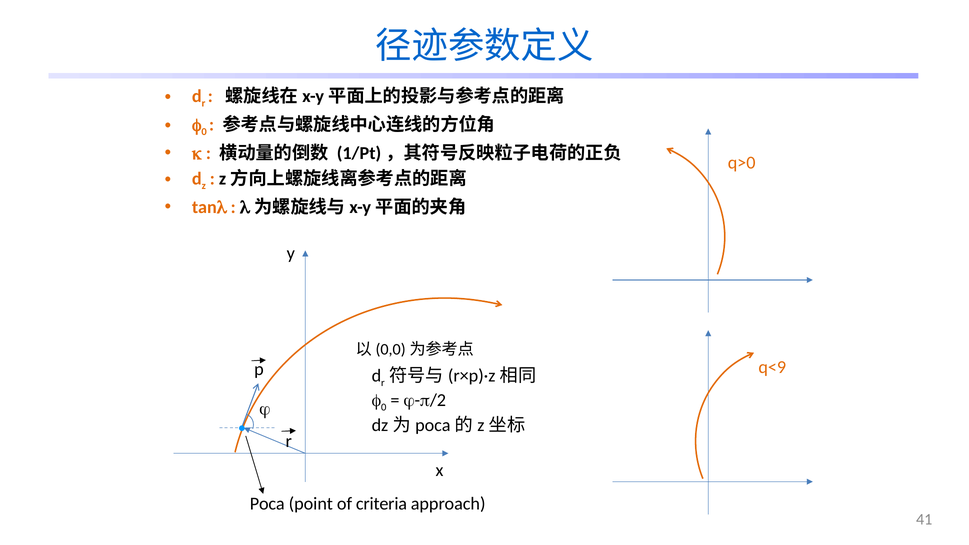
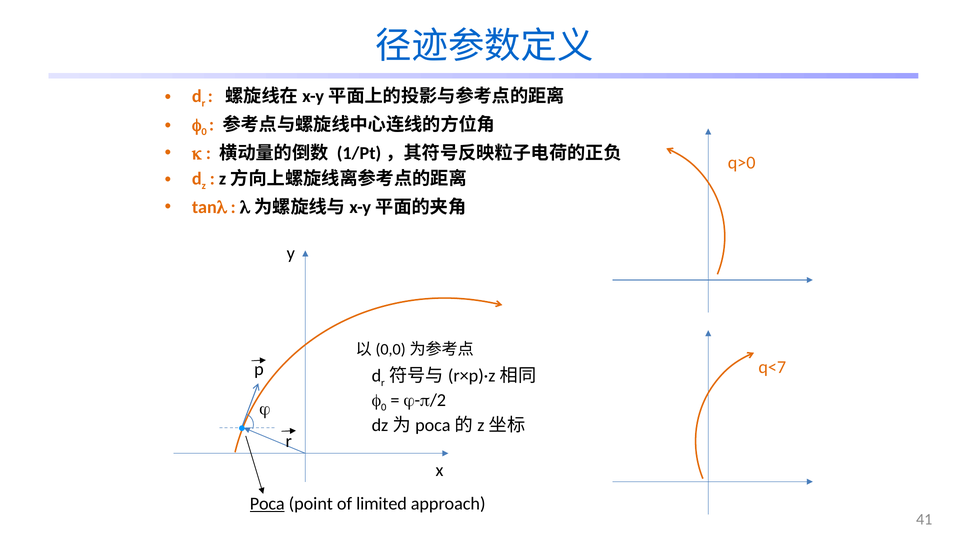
q<9: q<9 -> q<7 (772, 367)
Poca underline: none -> present (267, 504)
criteria: criteria -> limited (381, 504)
